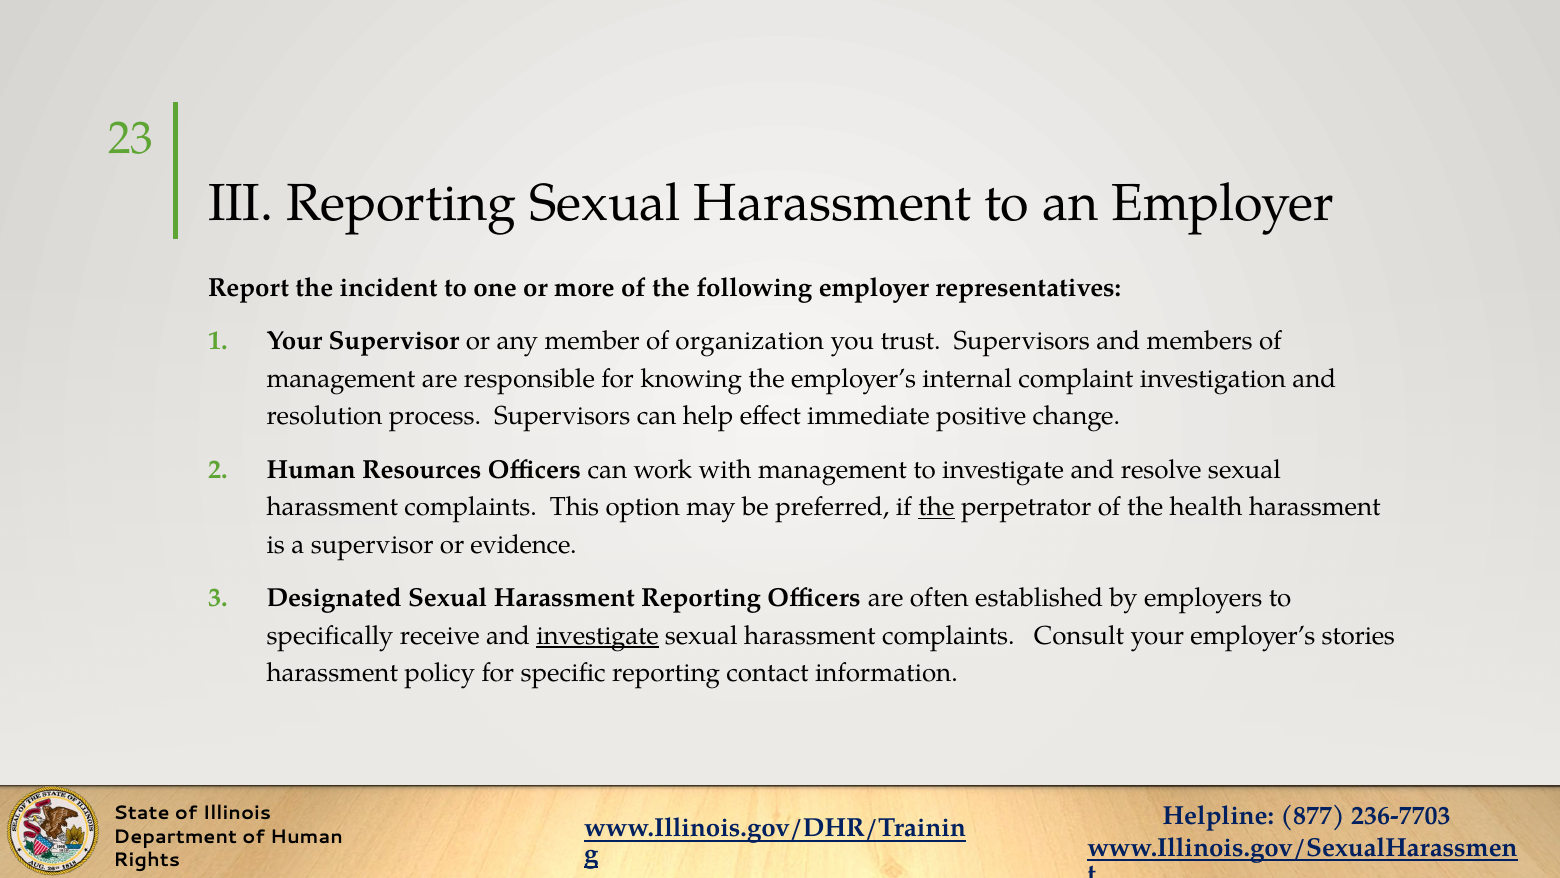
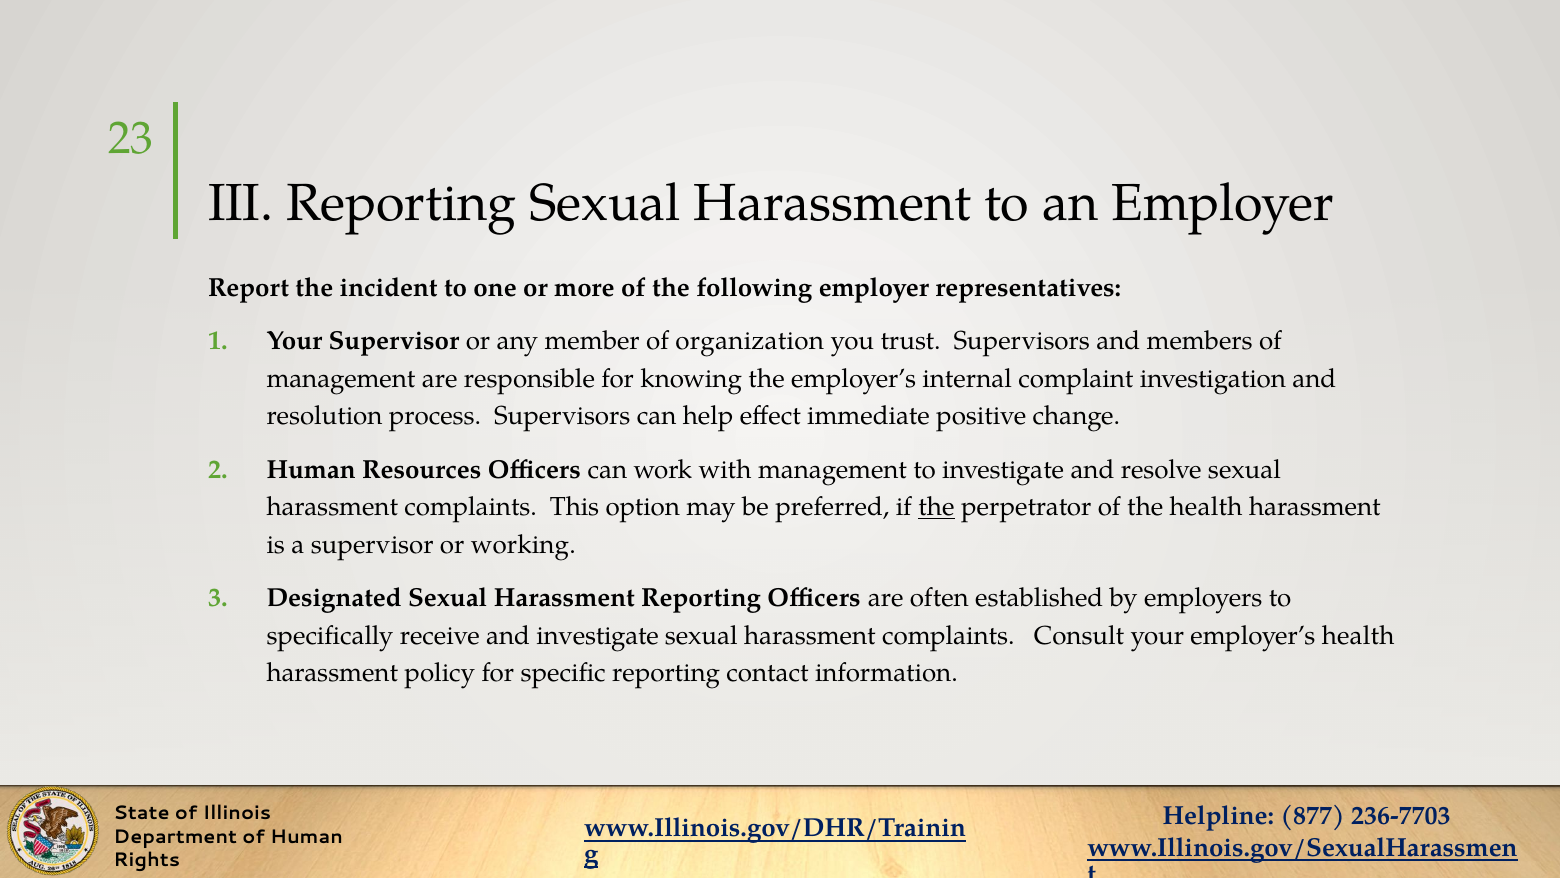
evidence: evidence -> working (523, 544)
investigate underline: present -> none (598, 635)
employer’s stories: stories -> health (1358, 635)
